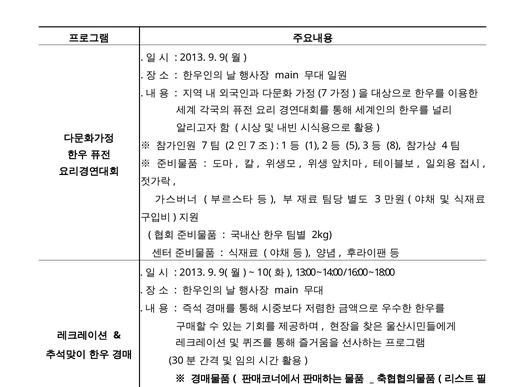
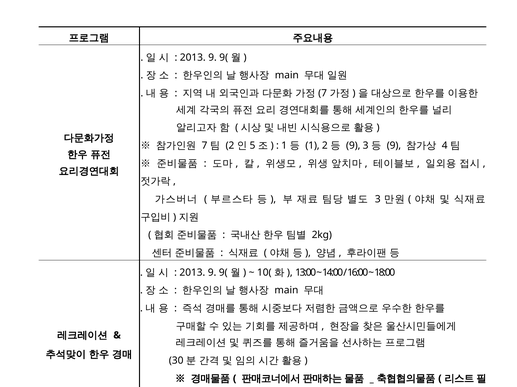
7: 7 -> 5 (253, 146)
5: 5 -> 9 (353, 146)
8: 8 -> 9 (394, 146)
